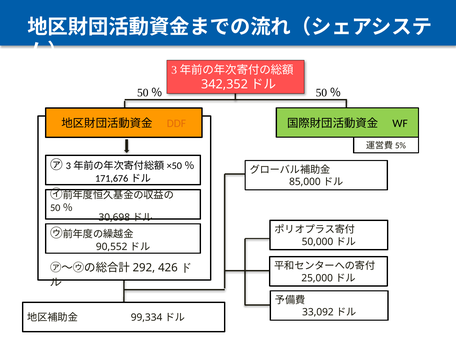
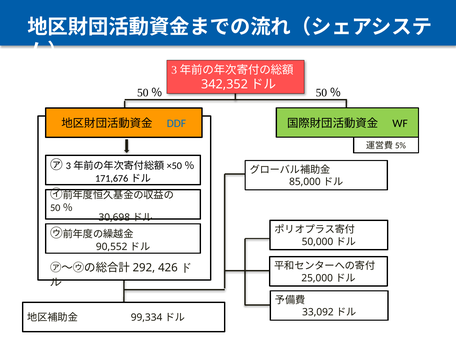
DDF colour: orange -> blue (176, 124)
